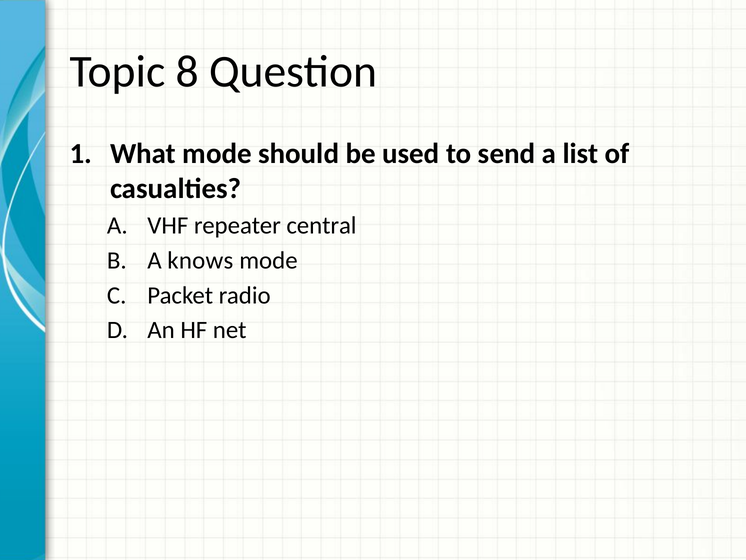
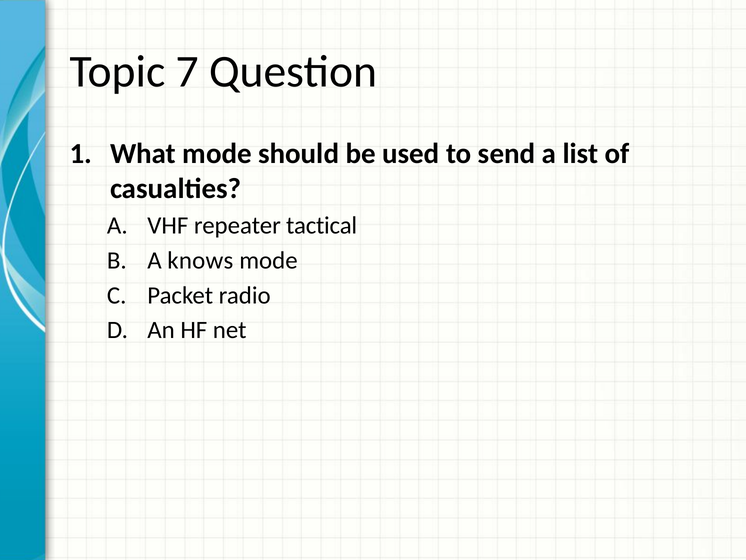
8: 8 -> 7 (187, 72)
central: central -> tactical (322, 226)
